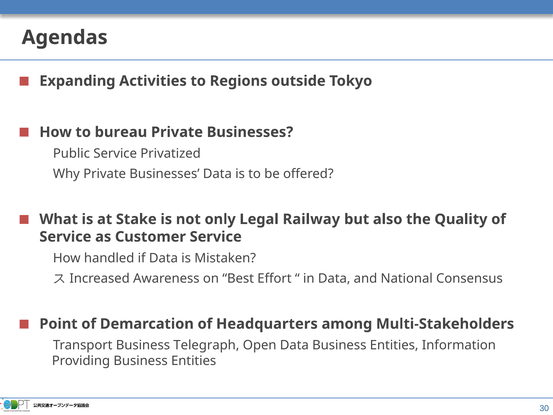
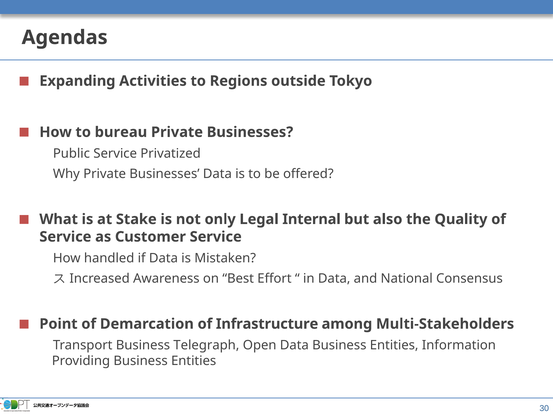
Railway: Railway -> Internal (311, 219)
Headquarters: Headquarters -> Infrastructure (267, 324)
